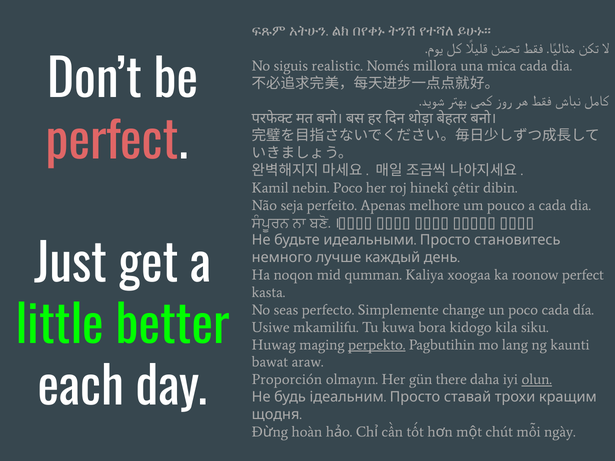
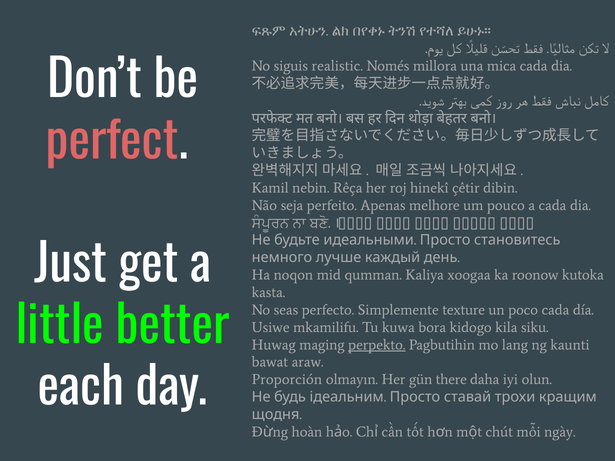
nebin Poco: Poco -> Rêça (348, 188)
roonow perfect: perfect -> kutoka (583, 275)
change: change -> texture (464, 310)
olun underline: present -> none (537, 380)
